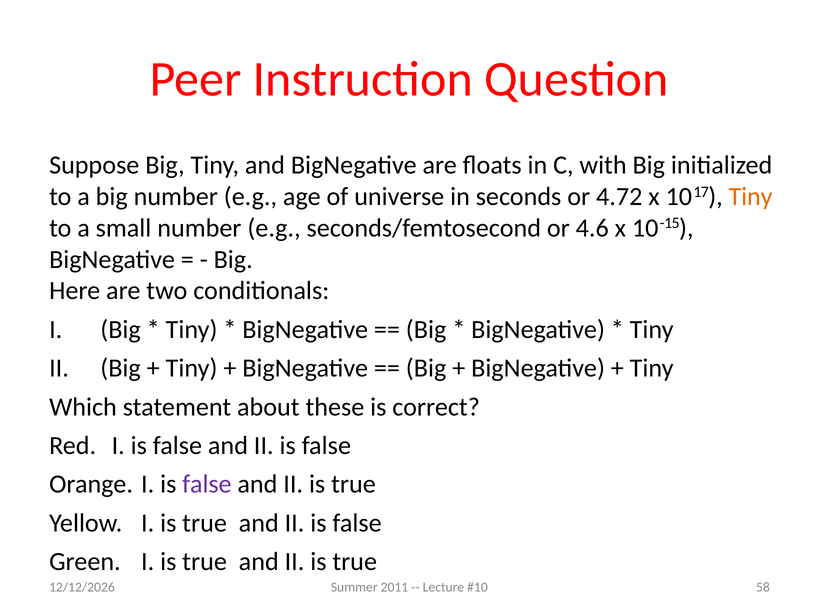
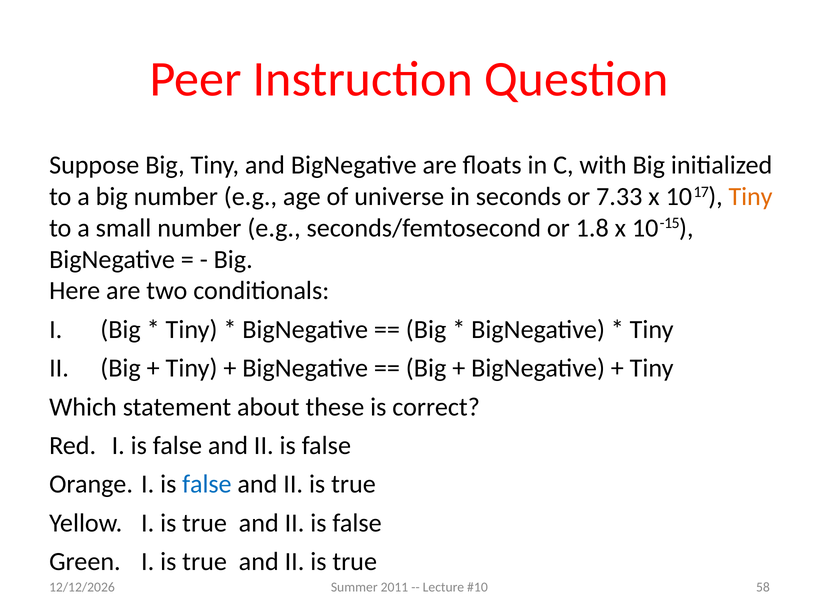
4.72: 4.72 -> 7.33 (619, 196)
4.6: 4.6 -> 1.8 (592, 228)
false colour: purple -> blue (207, 484)
